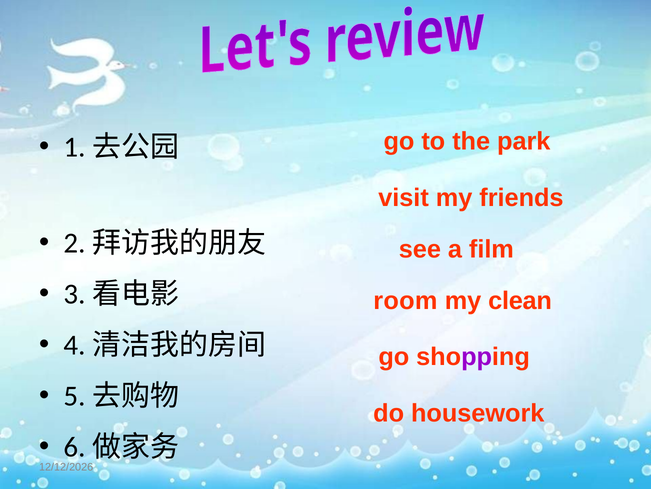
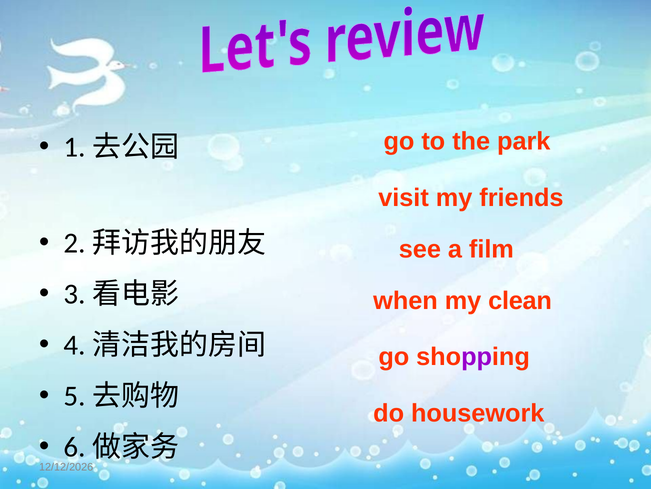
room: room -> when (406, 300)
